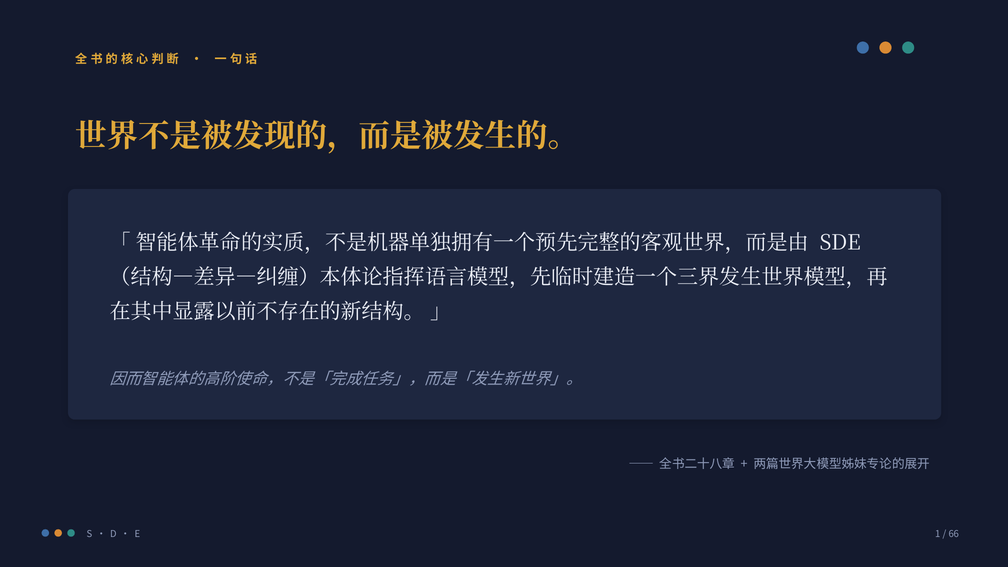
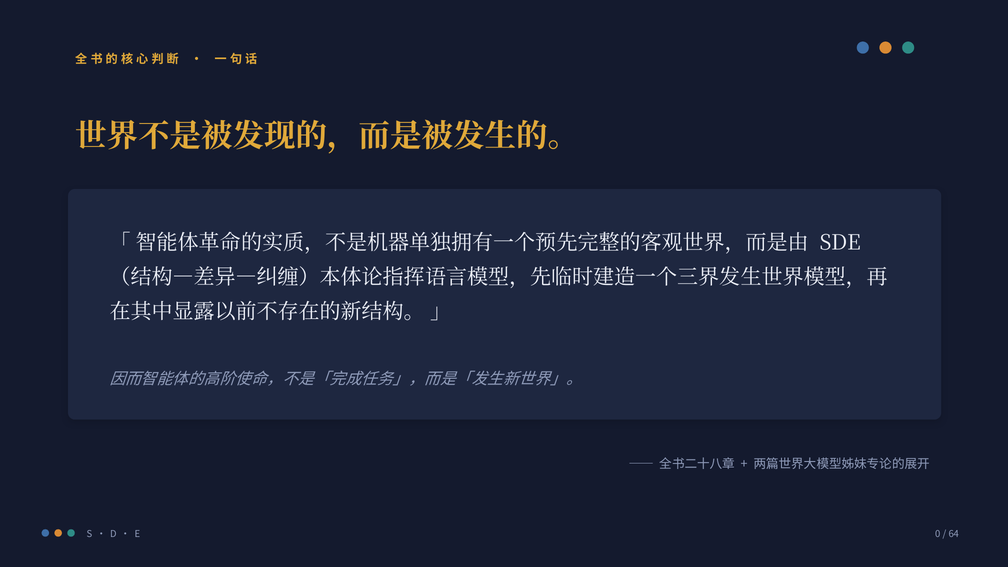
1: 1 -> 0 (938, 534)
66: 66 -> 64 (954, 534)
